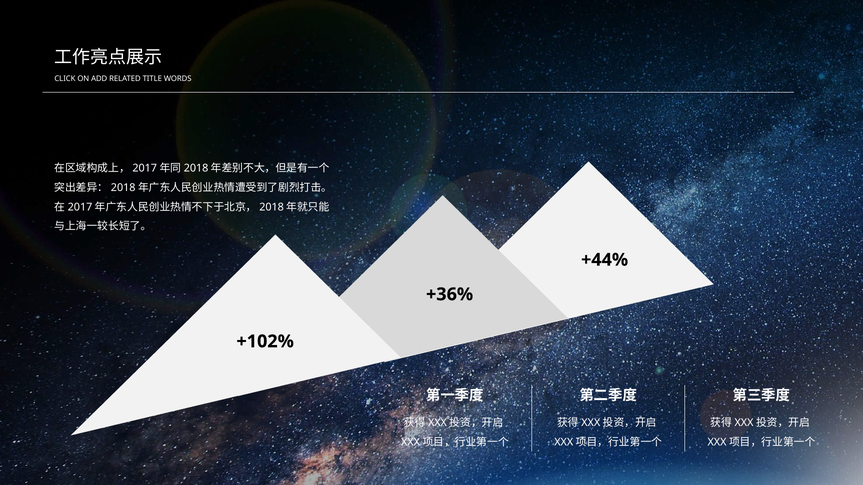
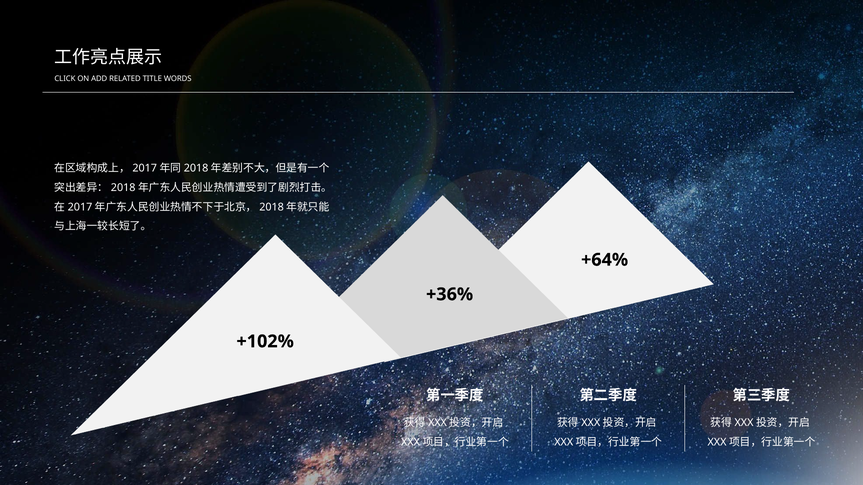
+44%: +44% -> +64% (605, 260)
